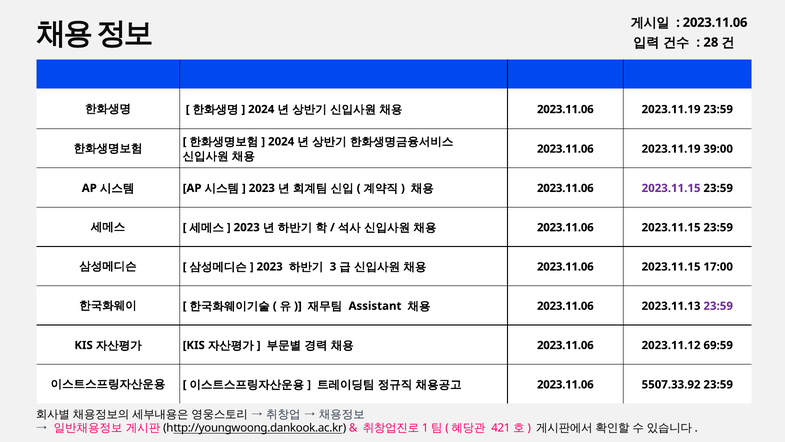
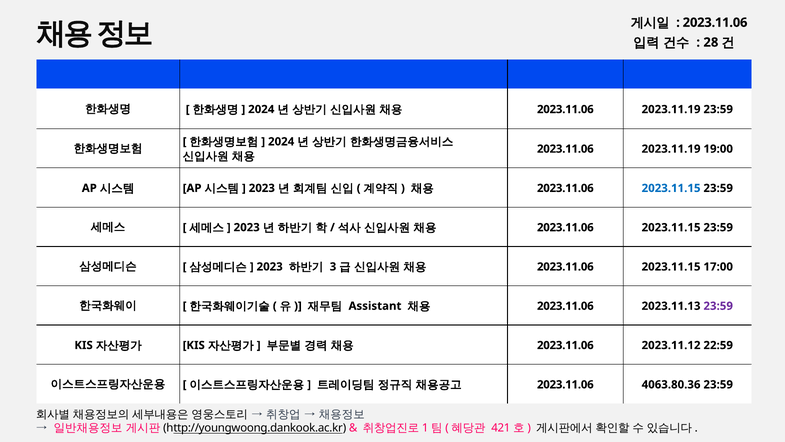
39:00: 39:00 -> 19:00 (718, 149)
2023.11.15 colour: purple -> blue (671, 188)
69:59: 69:59 -> 22:59 (718, 345)
5507.33.92: 5507.33.92 -> 4063.80.36 (671, 384)
